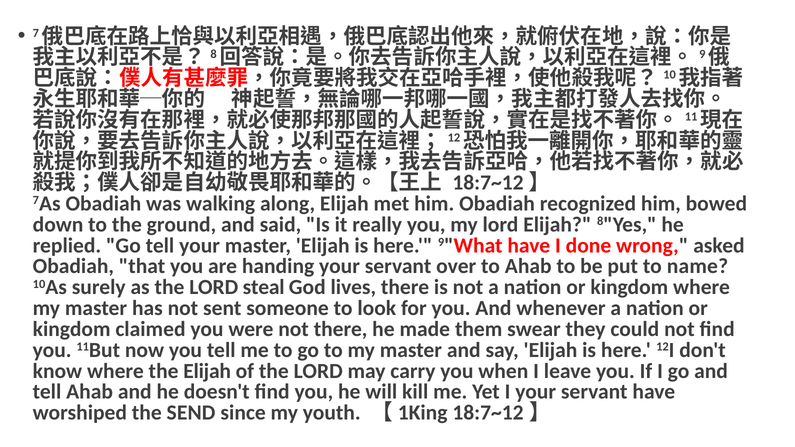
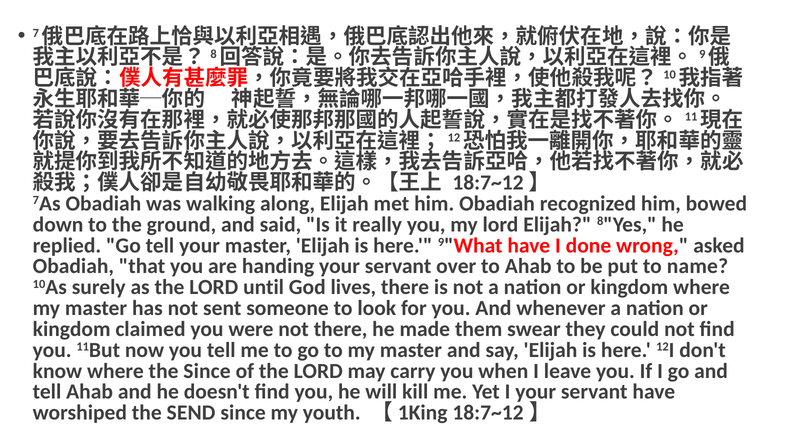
steal: steal -> until (264, 287)
the Elijah: Elijah -> Since (207, 371)
